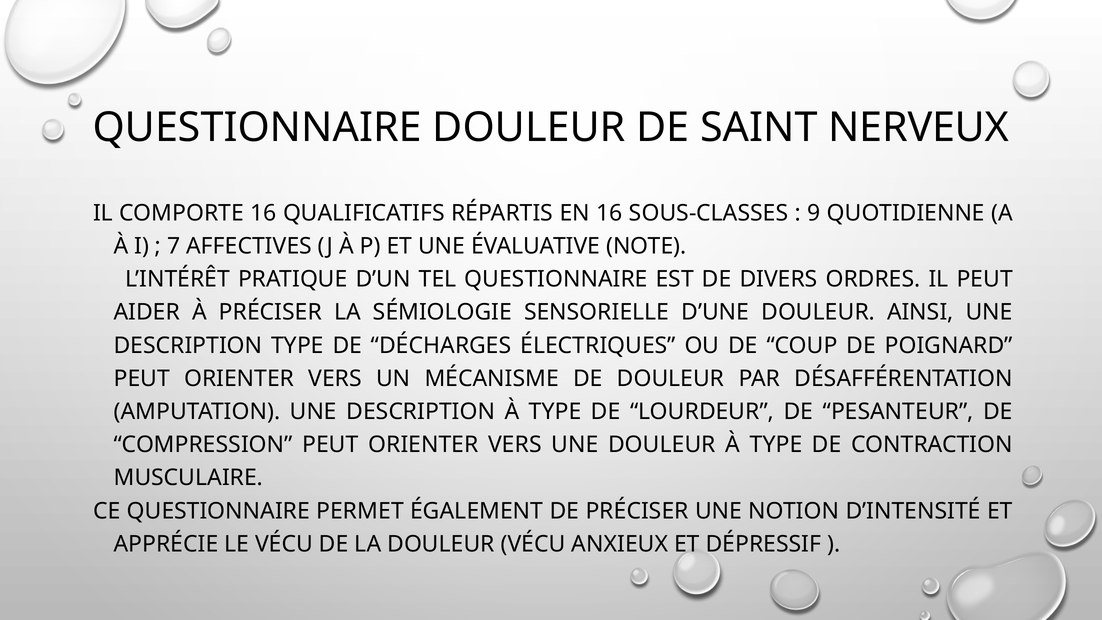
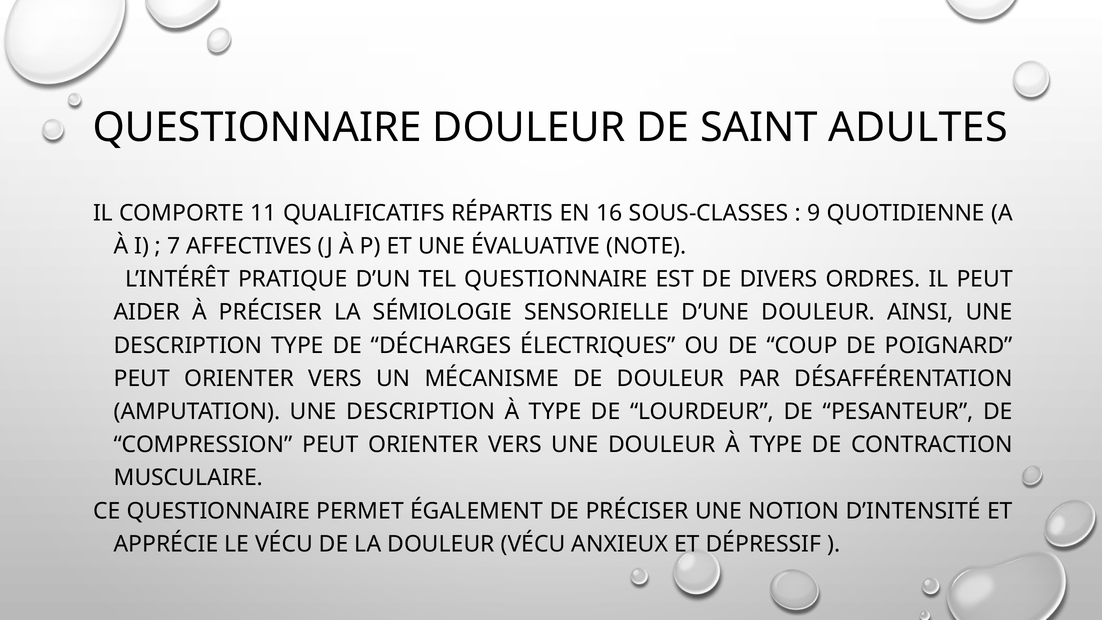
NERVEUX: NERVEUX -> ADULTES (918, 128)
COMPORTE 16: 16 -> 11 (263, 213)
